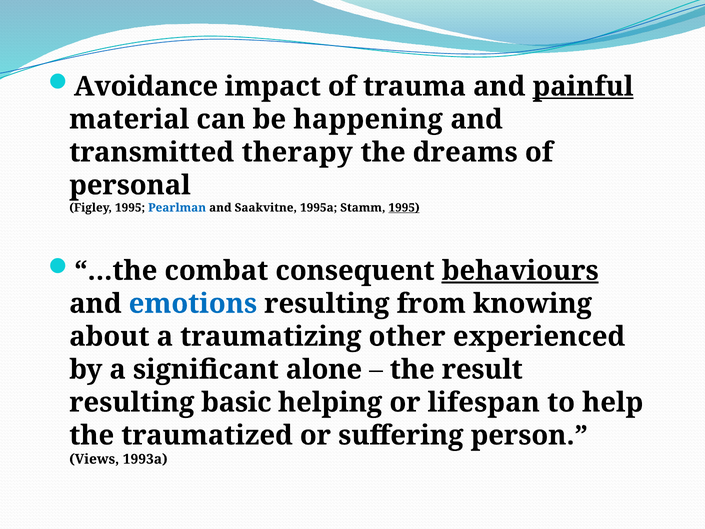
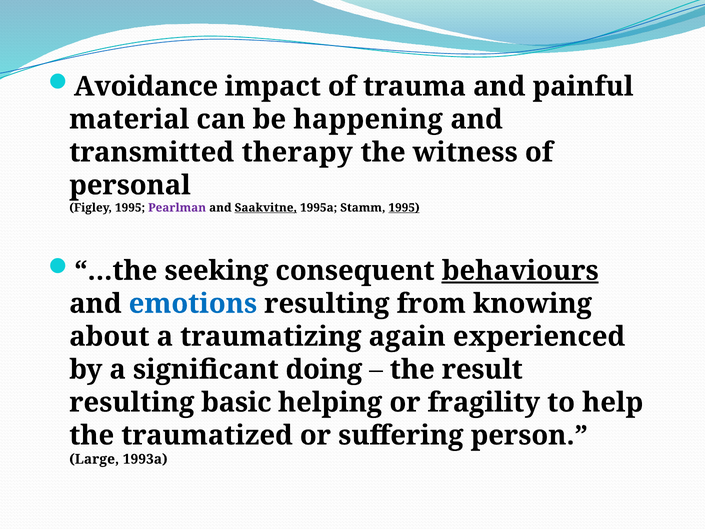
painful underline: present -> none (583, 86)
dreams: dreams -> witness (465, 152)
Pearlman colour: blue -> purple (177, 208)
Saakvitne underline: none -> present (266, 208)
combat: combat -> seeking (216, 271)
other: other -> again (407, 336)
alone: alone -> doing (324, 369)
lifespan: lifespan -> fragility (484, 402)
Views: Views -> Large (94, 459)
